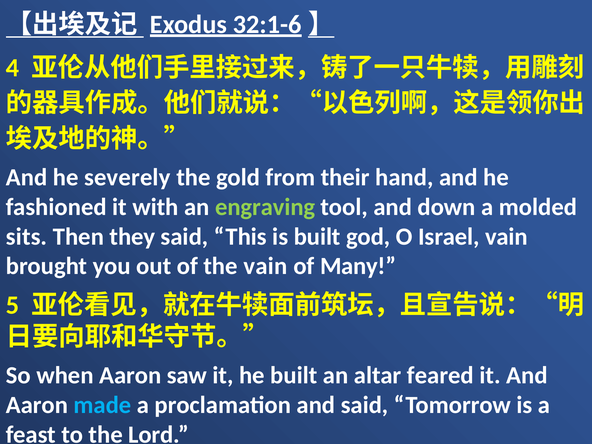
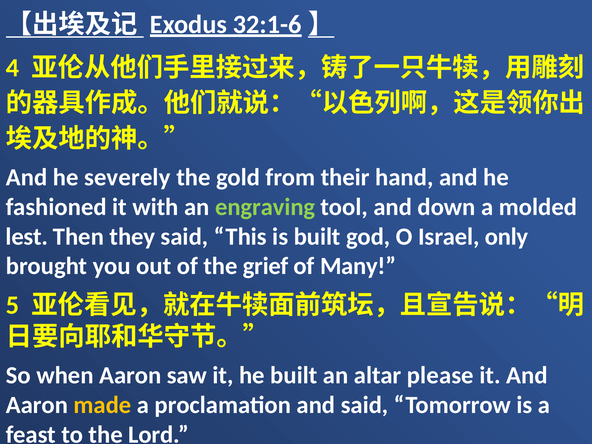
sits: sits -> lest (27, 237)
Israel vain: vain -> only (506, 237)
the vain: vain -> grief (266, 266)
feared: feared -> please (440, 375)
made colour: light blue -> yellow (102, 405)
